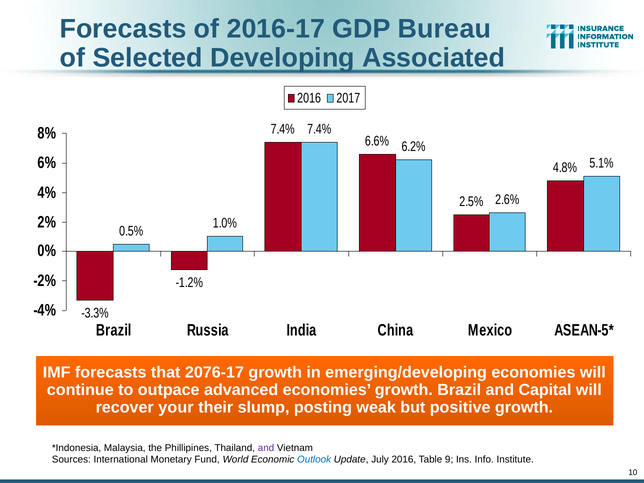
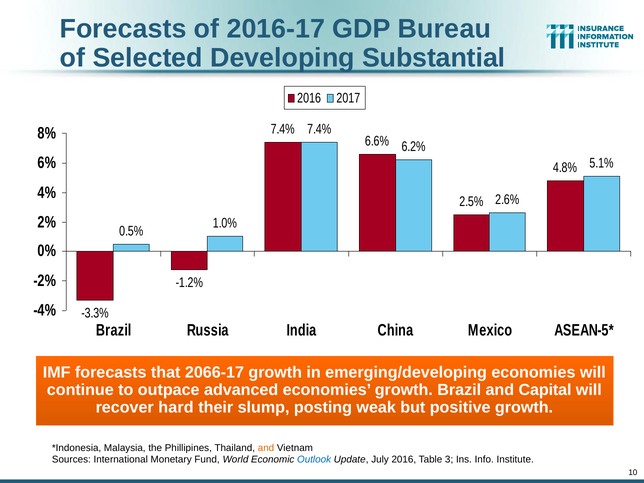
Associated: Associated -> Substantial (434, 58)
2076-17: 2076-17 -> 2066-17 (214, 373)
your: your -> hard (176, 407)
and colour: purple -> orange (266, 448)
9: 9 -> 3 (449, 460)
